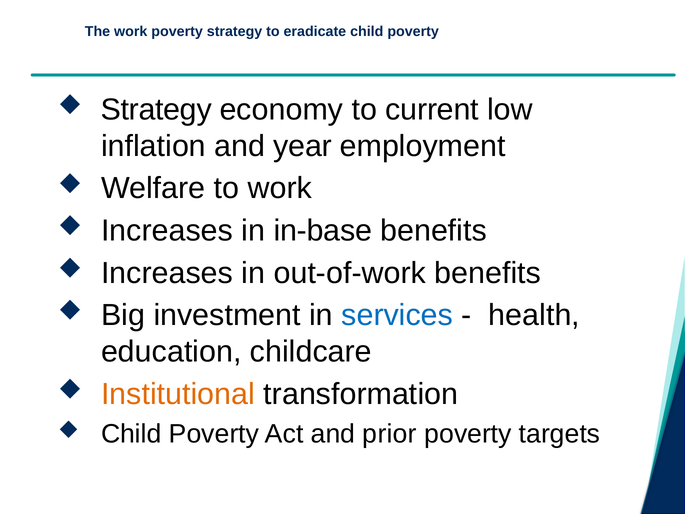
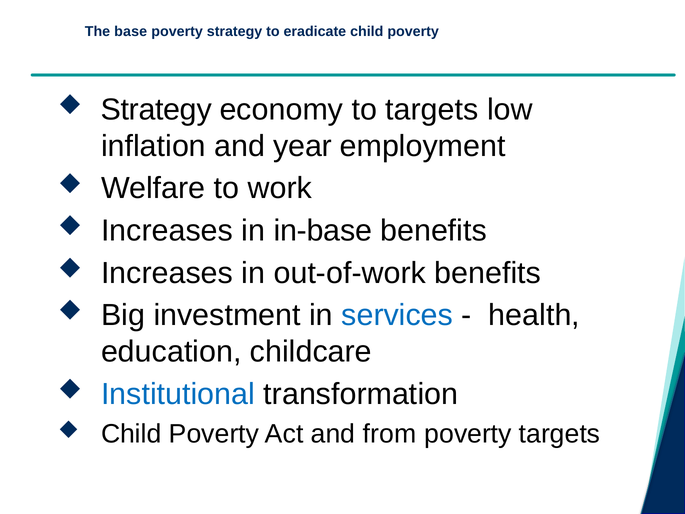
The work: work -> base (131, 31)
to current: current -> targets (432, 109)
Institutional colour: orange -> blue (178, 394)
prior: prior -> from (390, 434)
